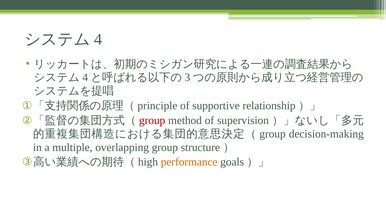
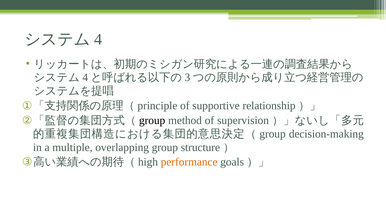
group colour: red -> black (152, 120)
